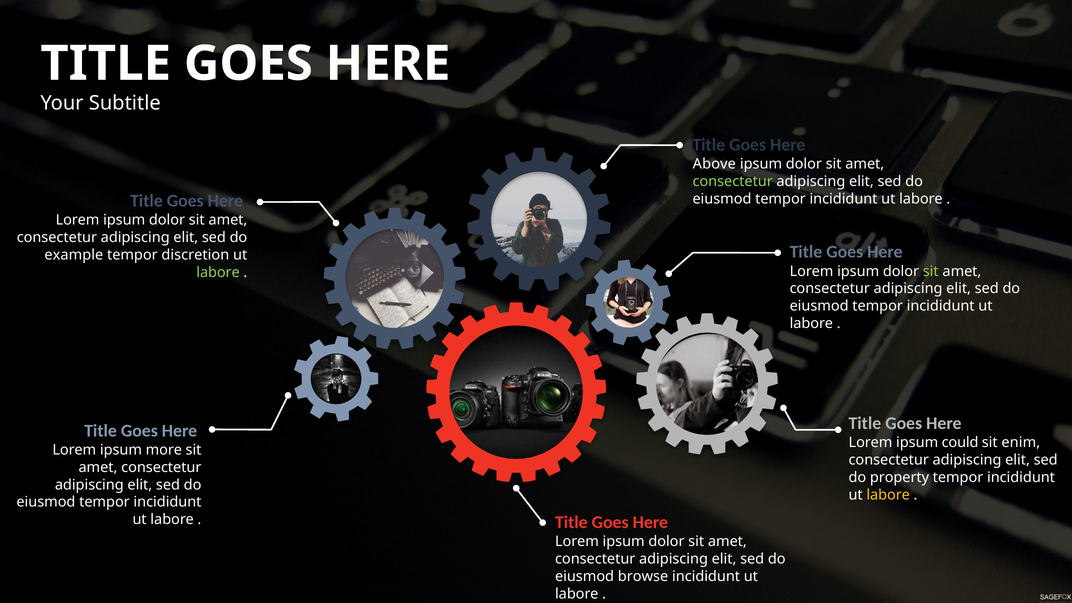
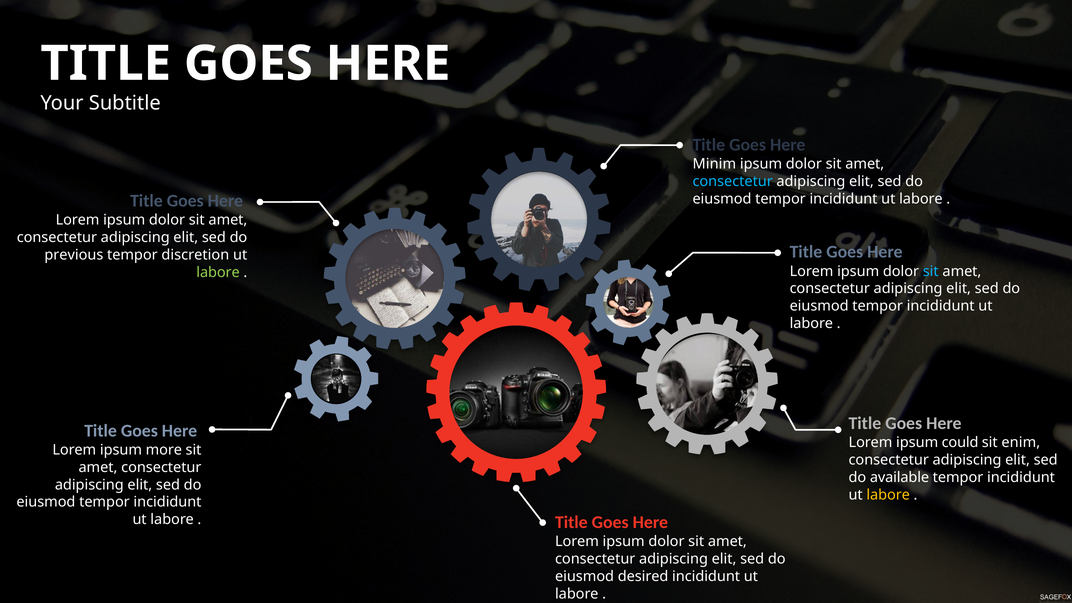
Above: Above -> Minim (714, 164)
consectetur colour: light green -> light blue (733, 182)
example: example -> previous (74, 255)
sit colour: light green -> light blue (931, 271)
property: property -> available (900, 477)
browse: browse -> desired (643, 577)
